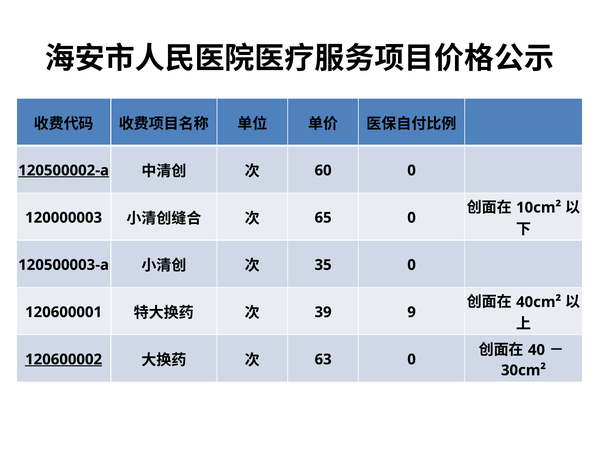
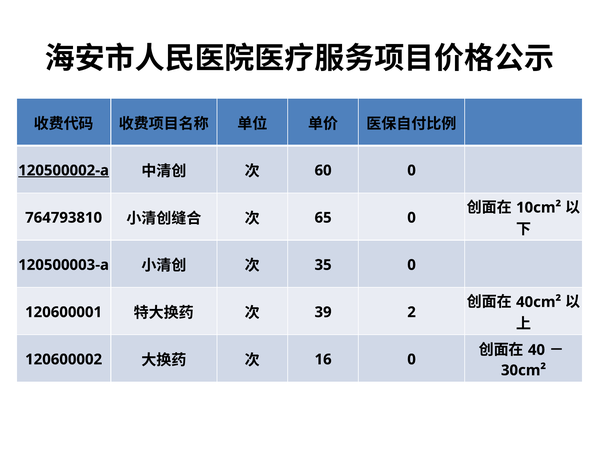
120000003: 120000003 -> 764793810 (64, 217)
9: 9 -> 2 (412, 312)
120600002 underline: present -> none (64, 359)
63: 63 -> 16 (323, 359)
